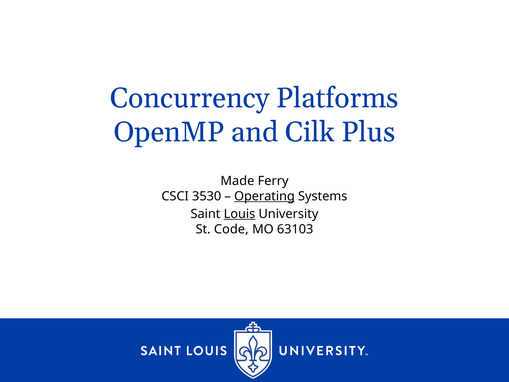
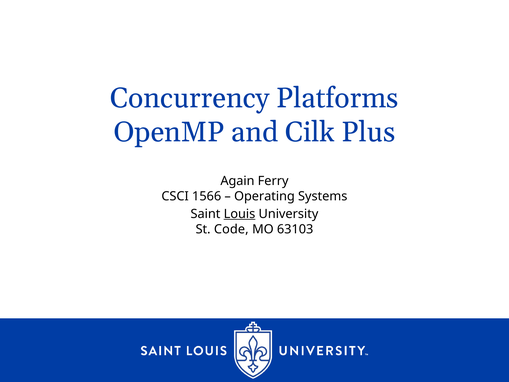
Made: Made -> Again (237, 181)
3530: 3530 -> 1566 (207, 196)
Operating underline: present -> none (264, 196)
